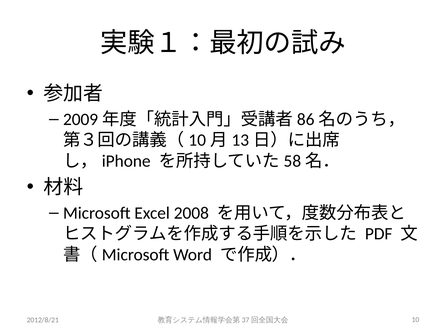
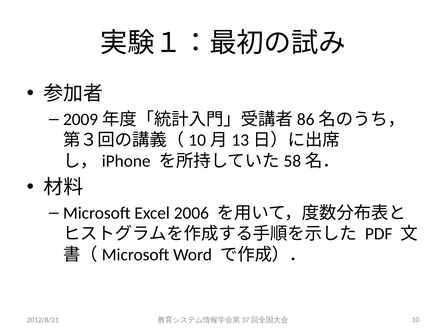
2008: 2008 -> 2006 (191, 213)
